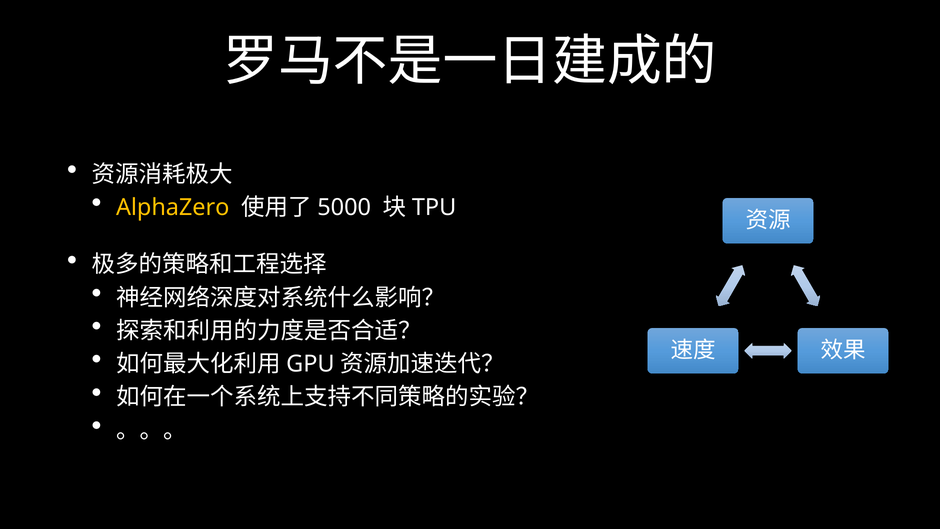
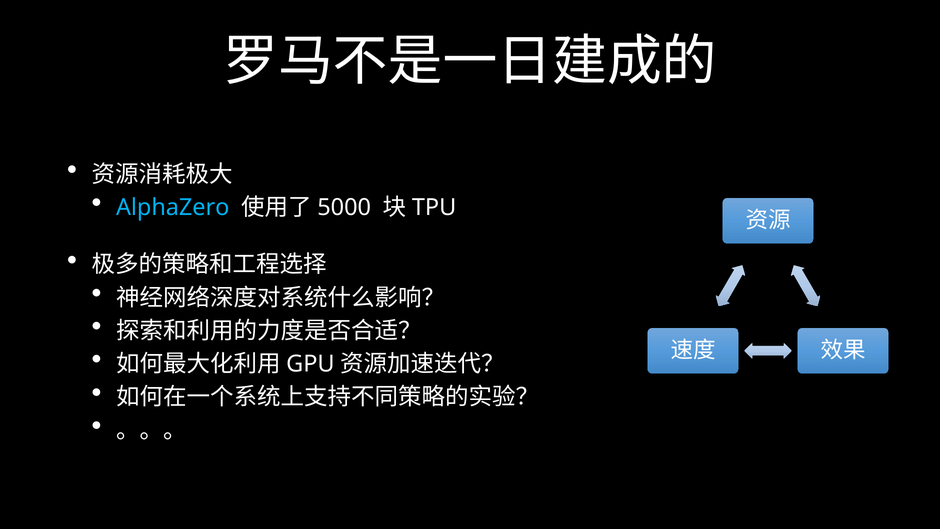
AlphaZero colour: yellow -> light blue (173, 207)
